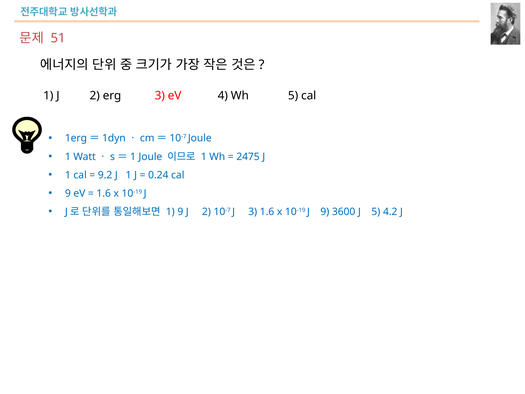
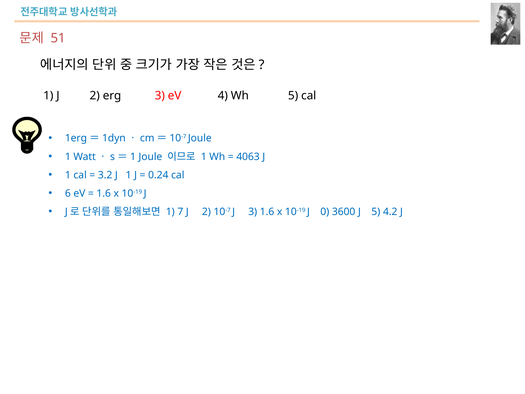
2475: 2475 -> 4063 (248, 157)
9.2: 9.2 -> 3.2 (105, 175)
9: 9 -> 6 (68, 193)
1 9: 9 -> 7 (180, 212)
J 9: 9 -> 0 (325, 212)
